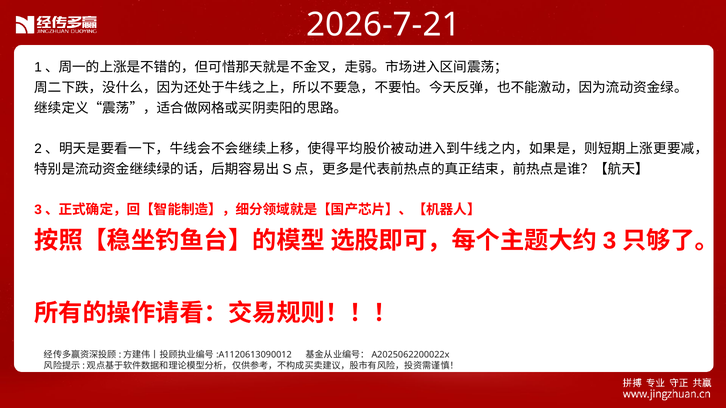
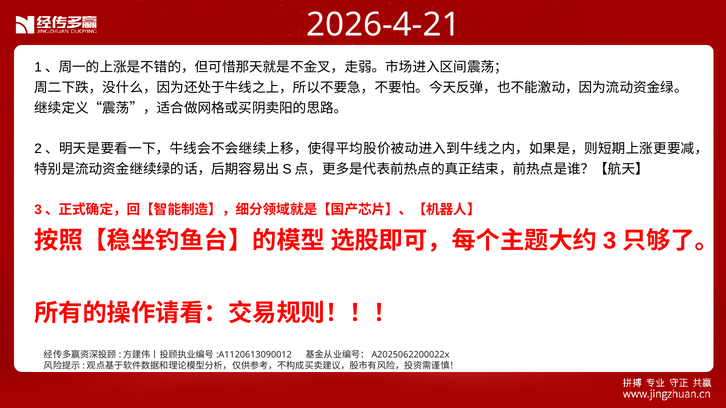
2026-7-21: 2026-7-21 -> 2026-4-21 (383, 25)
